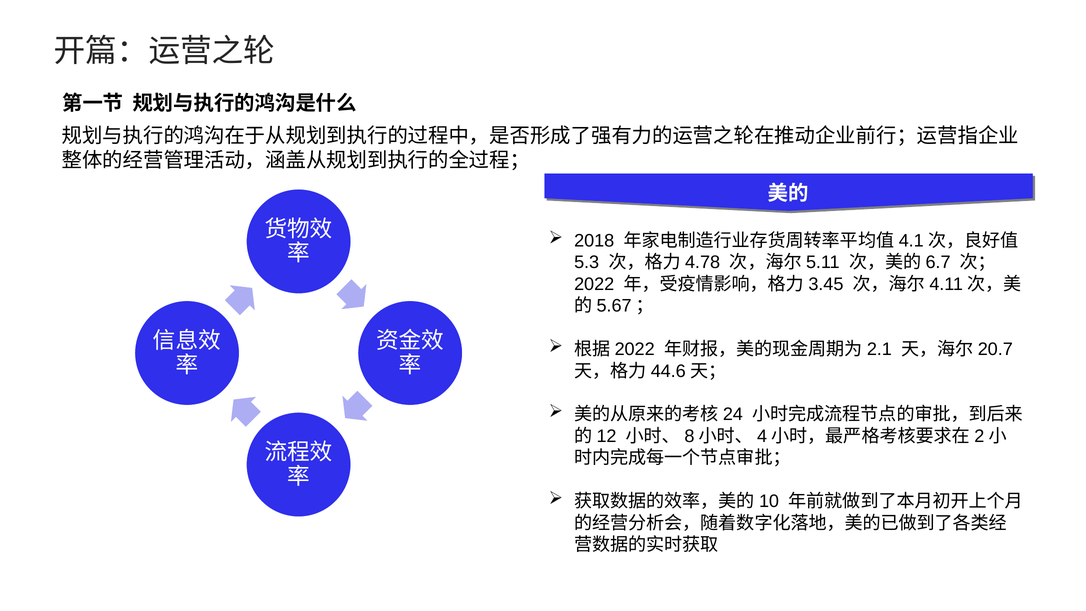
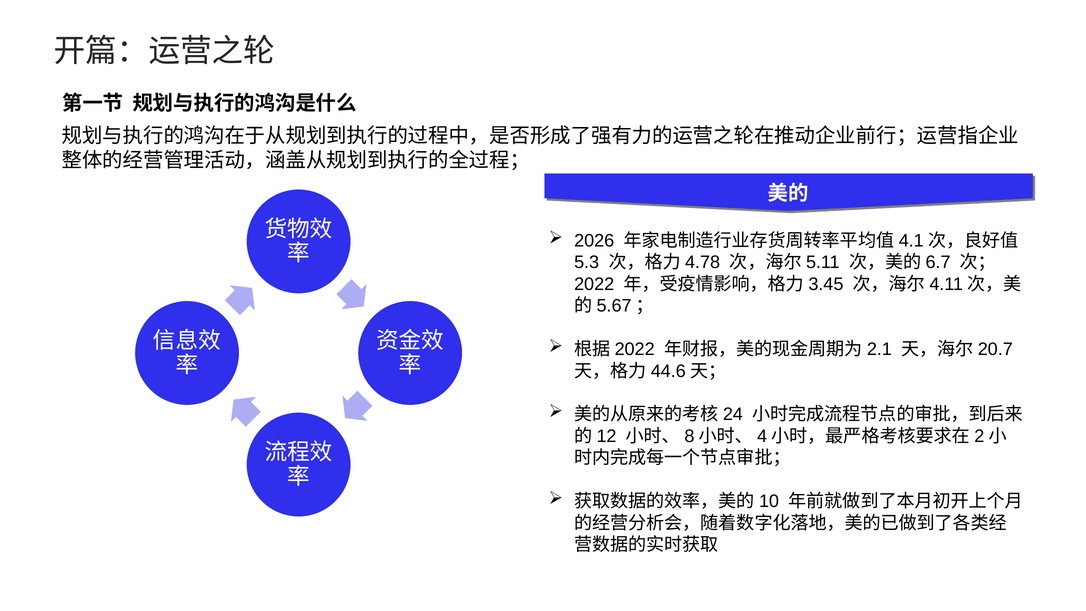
2018: 2018 -> 2026 (594, 241)
